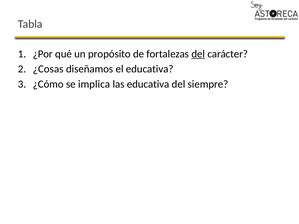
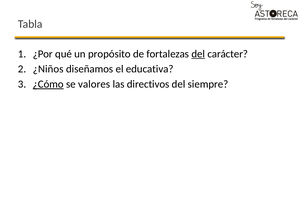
¿Cosas: ¿Cosas -> ¿Niños (48, 69)
¿Cómo underline: none -> present (48, 84)
implica: implica -> valores (94, 84)
las educativa: educativa -> directivos (148, 84)
